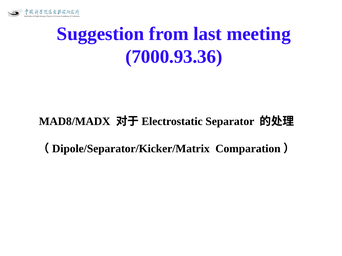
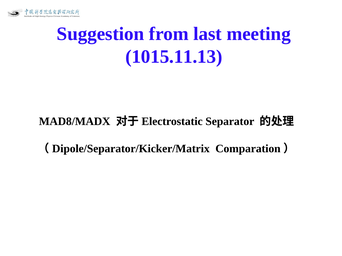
7000.93.36: 7000.93.36 -> 1015.11.13 (174, 57)
